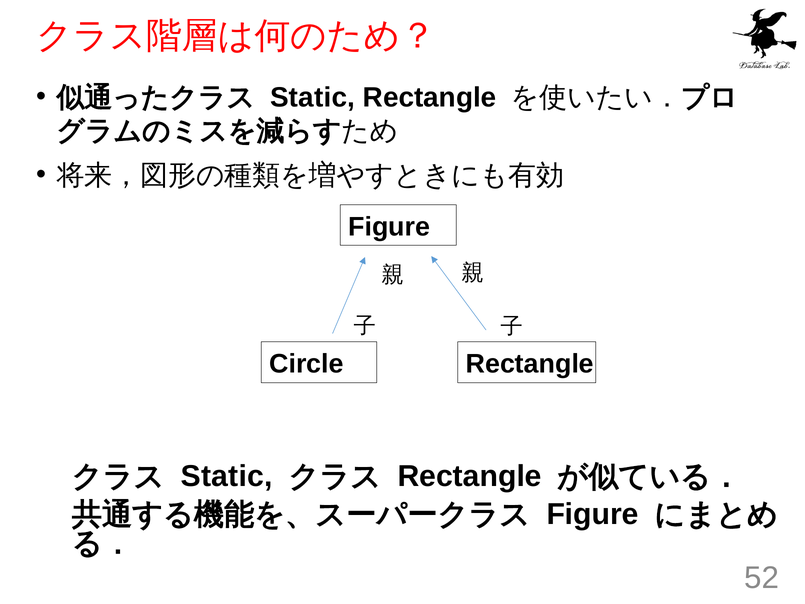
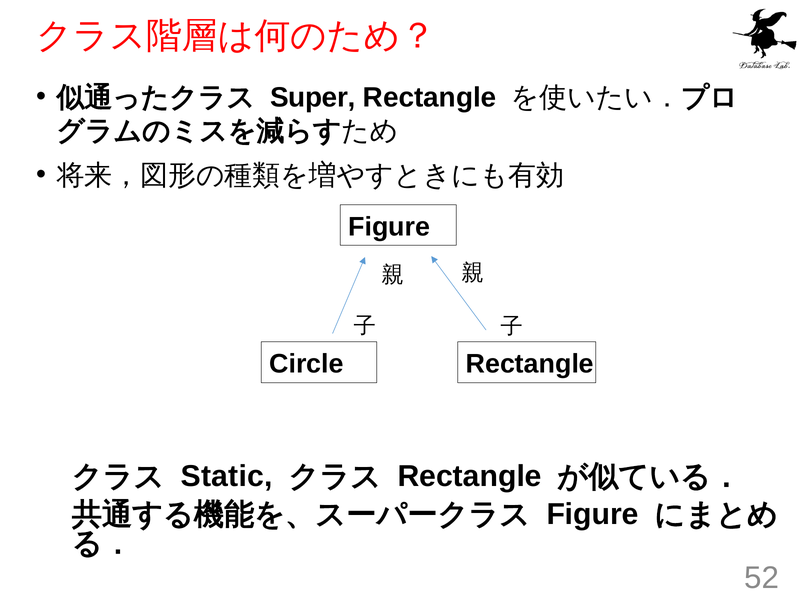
Static: Static -> Super (313, 97)
